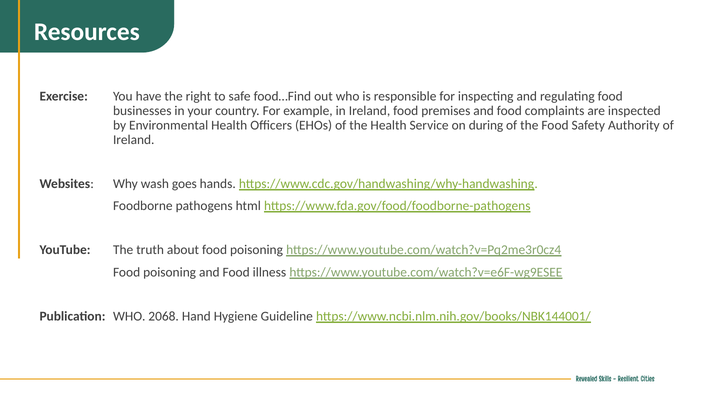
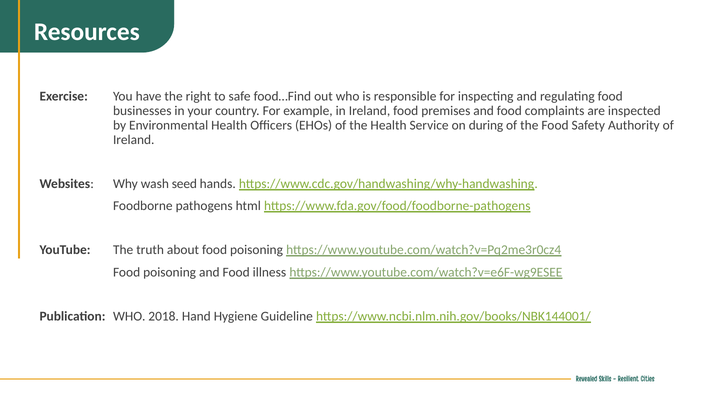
goes: goes -> seed (184, 184)
2068: 2068 -> 2018 (164, 316)
